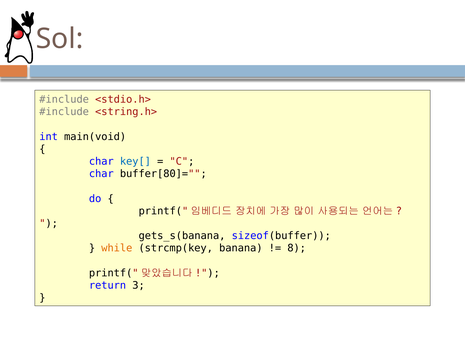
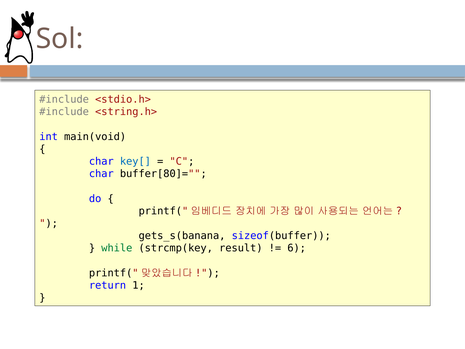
while colour: orange -> green (117, 248)
banana: banana -> result (241, 248)
8: 8 -> 6 (297, 248)
3: 3 -> 1 (139, 285)
